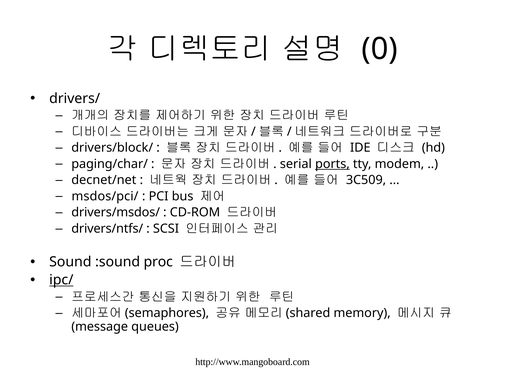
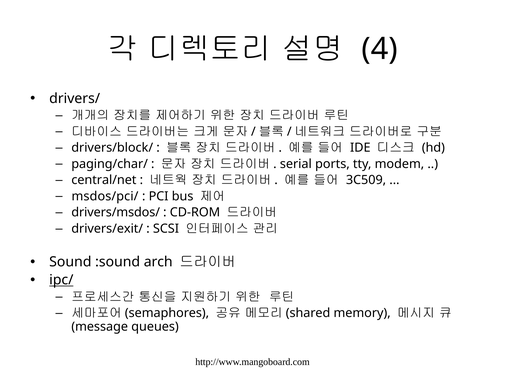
0: 0 -> 4 (380, 49)
ports underline: present -> none (332, 164)
decnet/net: decnet/net -> central/net (104, 180)
drivers/ntfs/: drivers/ntfs/ -> drivers/exit/ (107, 228)
proc: proc -> arch (158, 262)
